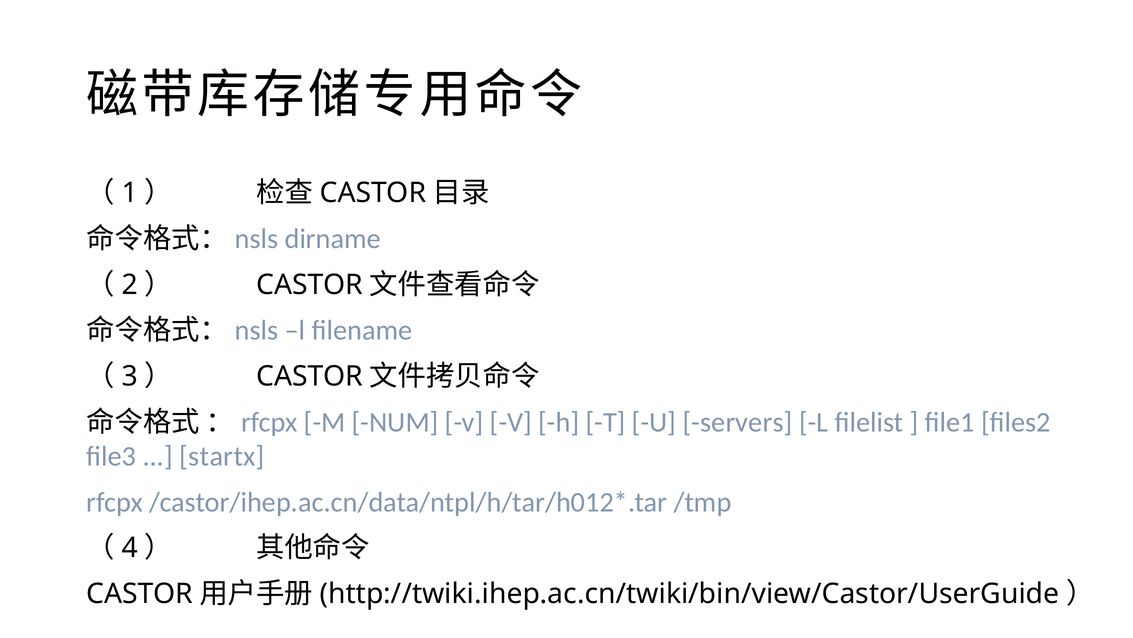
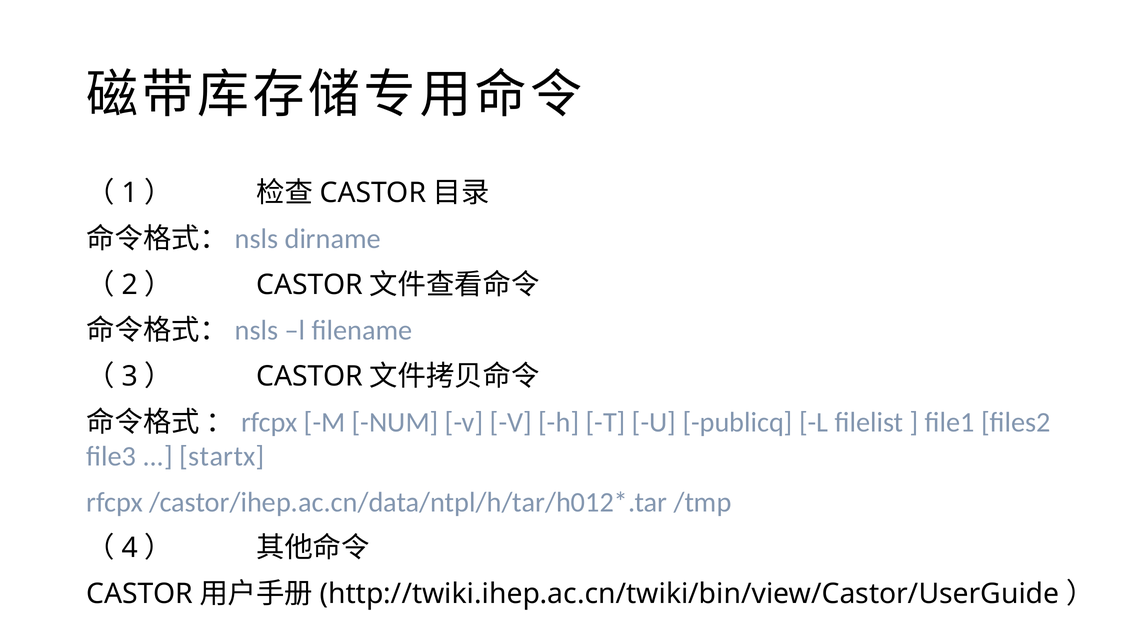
servers: servers -> publicq (738, 422)
